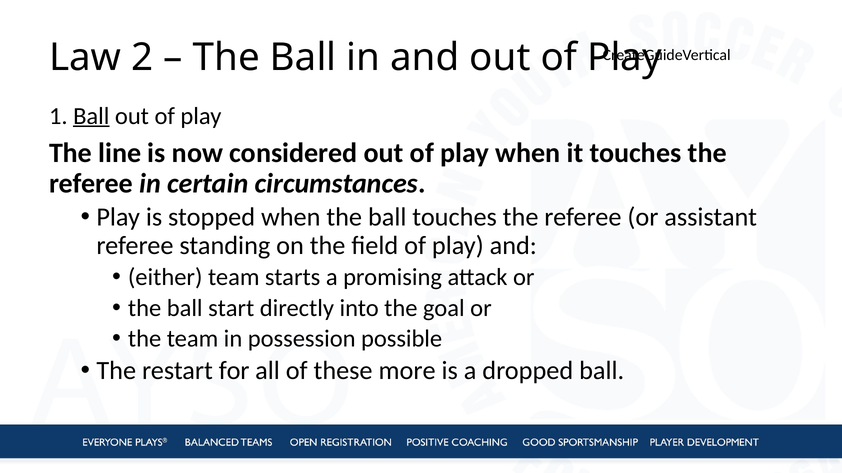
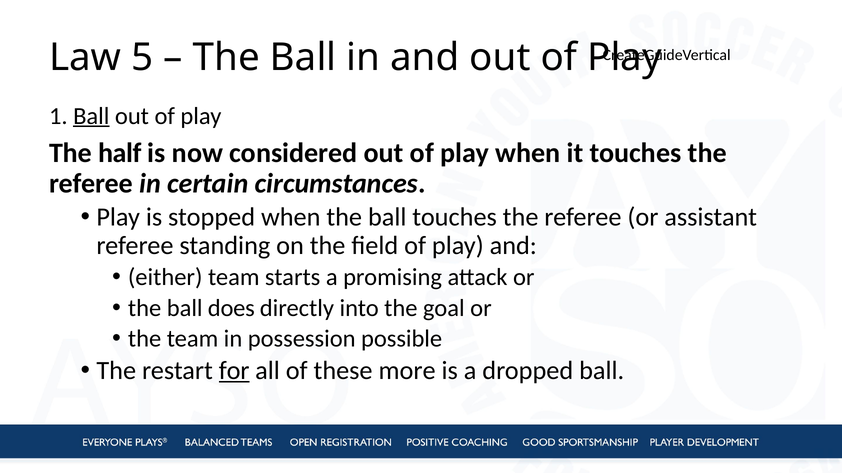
2: 2 -> 5 (142, 57)
line: line -> half (120, 153)
start: start -> does (231, 308)
for underline: none -> present (234, 371)
